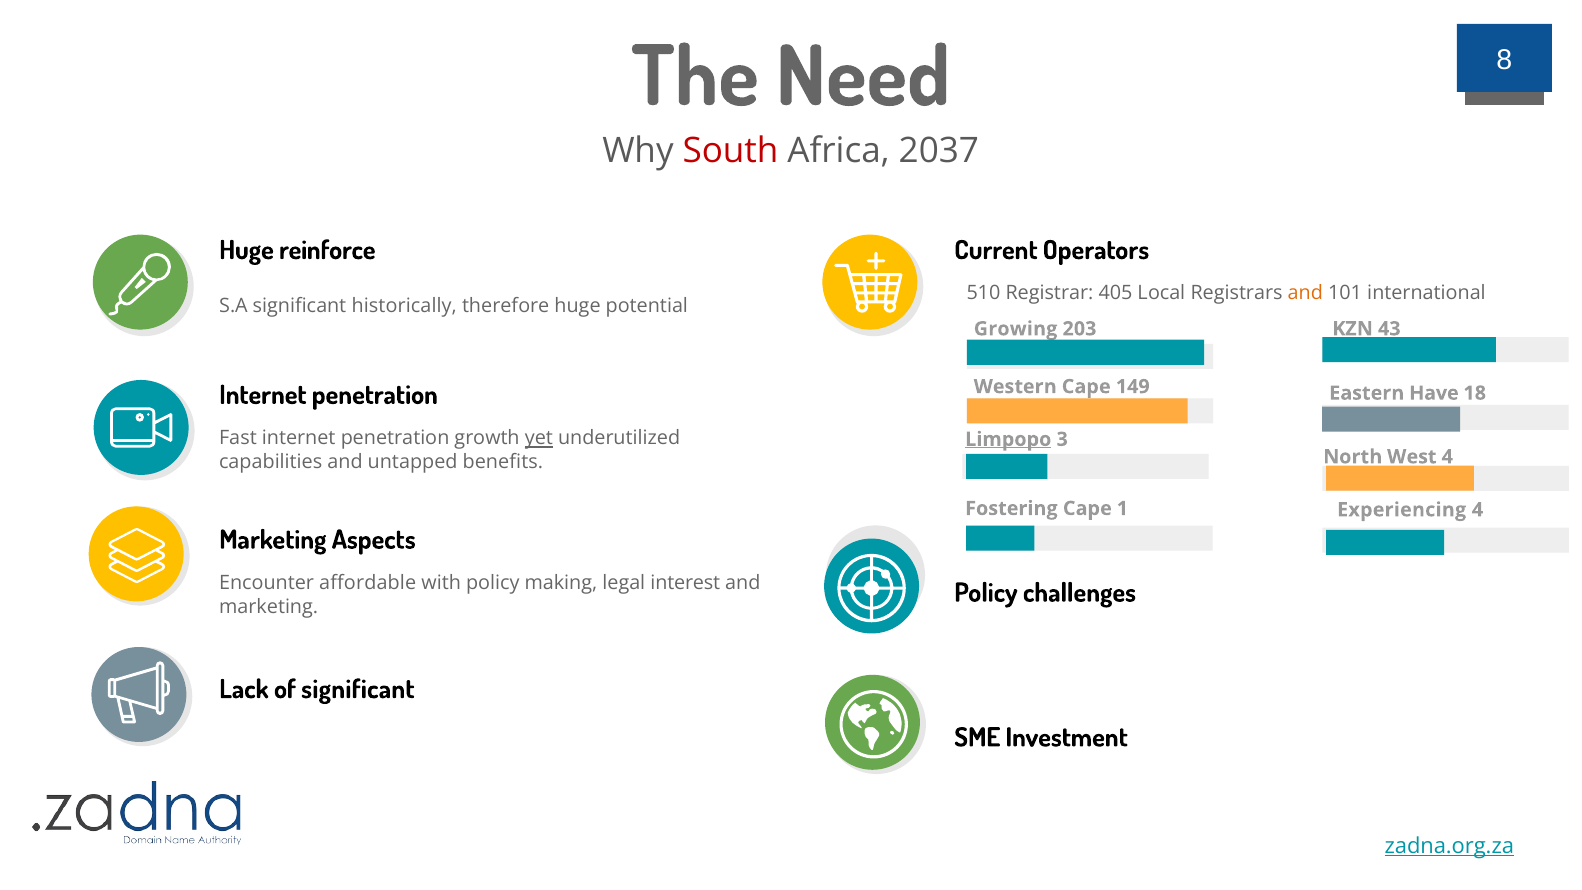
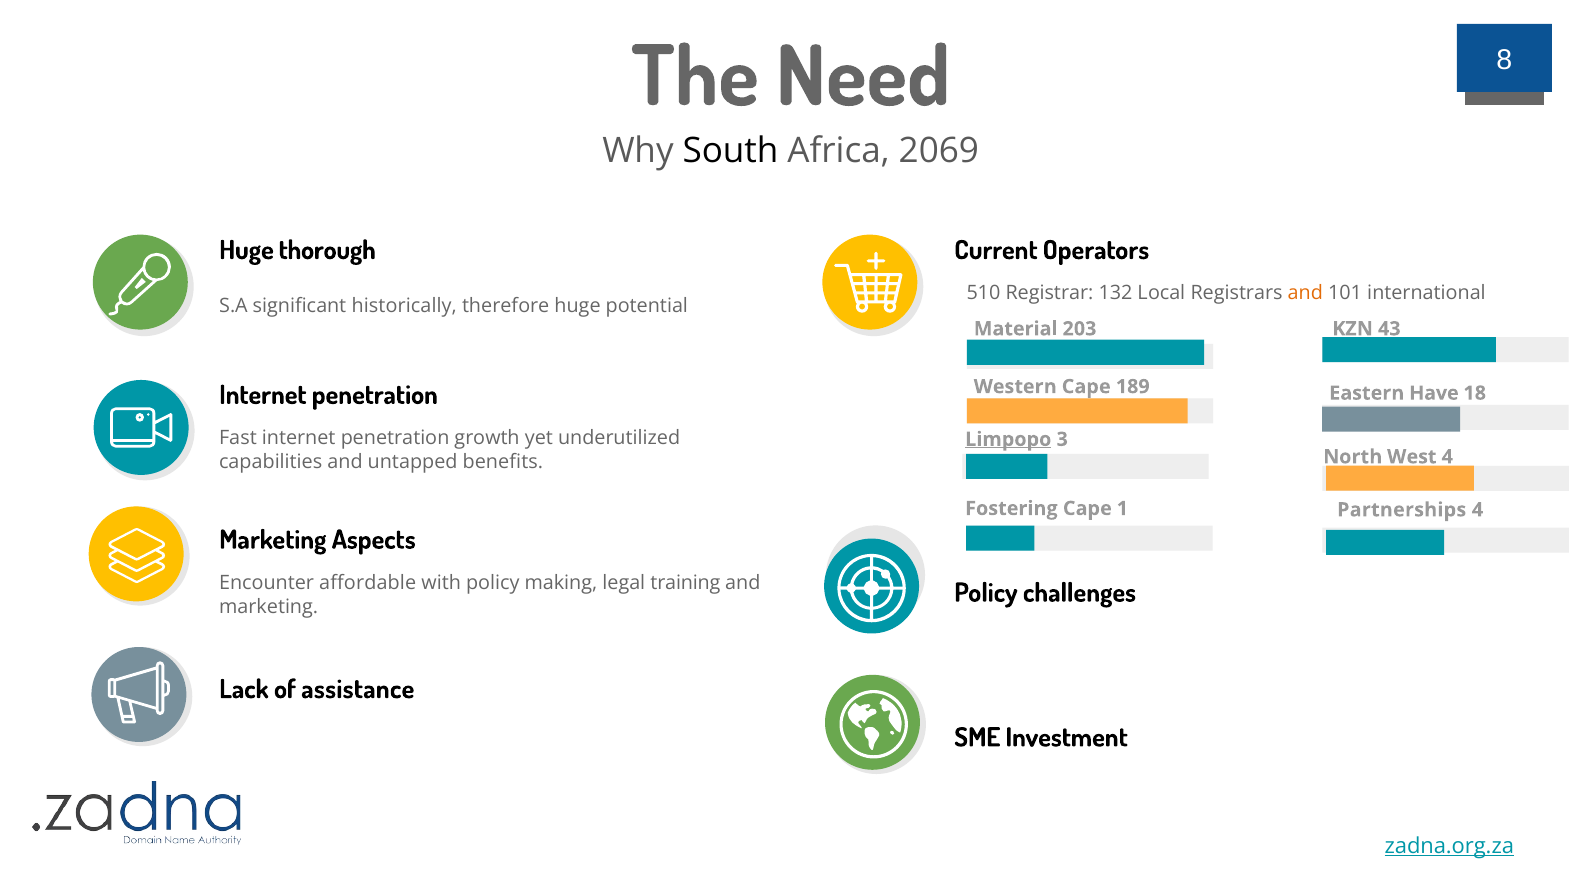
South colour: red -> black (731, 151)
2037: 2037 -> 2069 (939, 151)
reinforce: reinforce -> thorough (327, 250)
405: 405 -> 132 (1115, 293)
Growing: Growing -> Material (1016, 329)
149: 149 -> 189 (1133, 387)
yet underline: present -> none (539, 438)
Experiencing: Experiencing -> Partnerships (1402, 510)
interest: interest -> training (685, 583)
of significant: significant -> assistance (358, 689)
